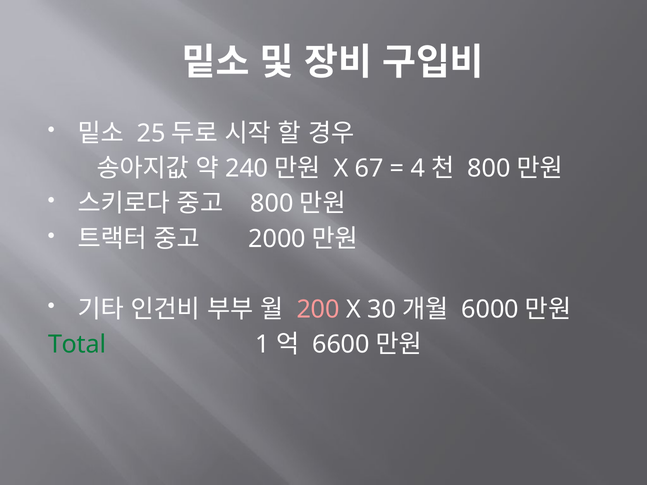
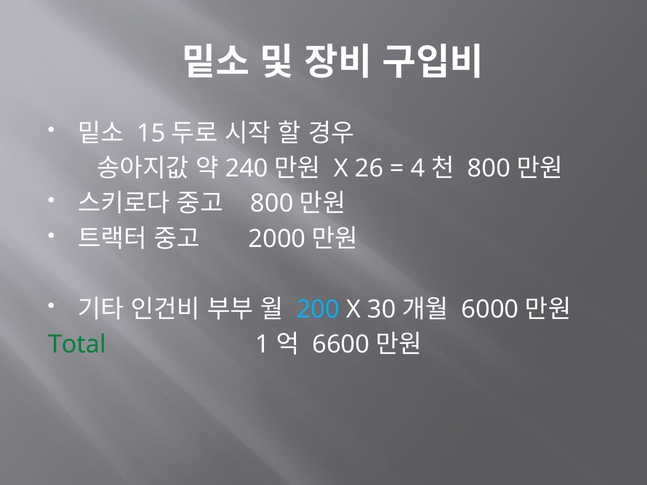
25: 25 -> 15 (151, 133)
67: 67 -> 26 (369, 169)
200 colour: pink -> light blue (318, 310)
